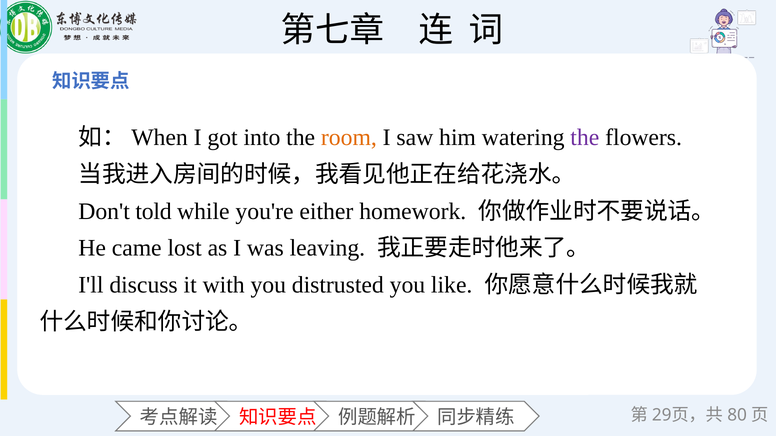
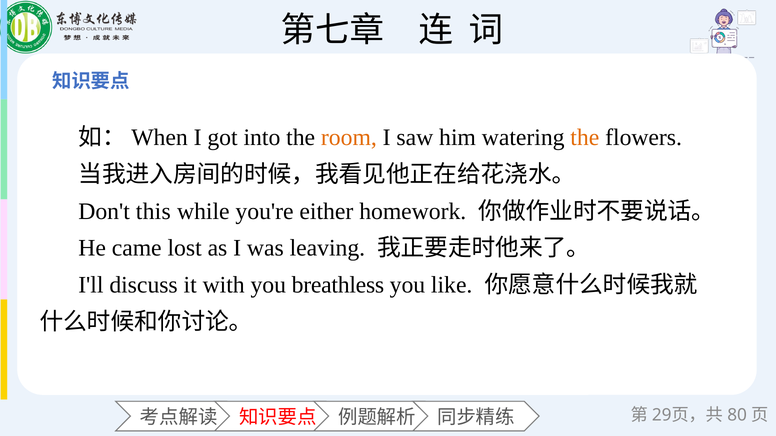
the colour: purple -> orange (585, 138)
told: told -> this (153, 212)
distrusted: distrusted -> breathless (338, 285)
